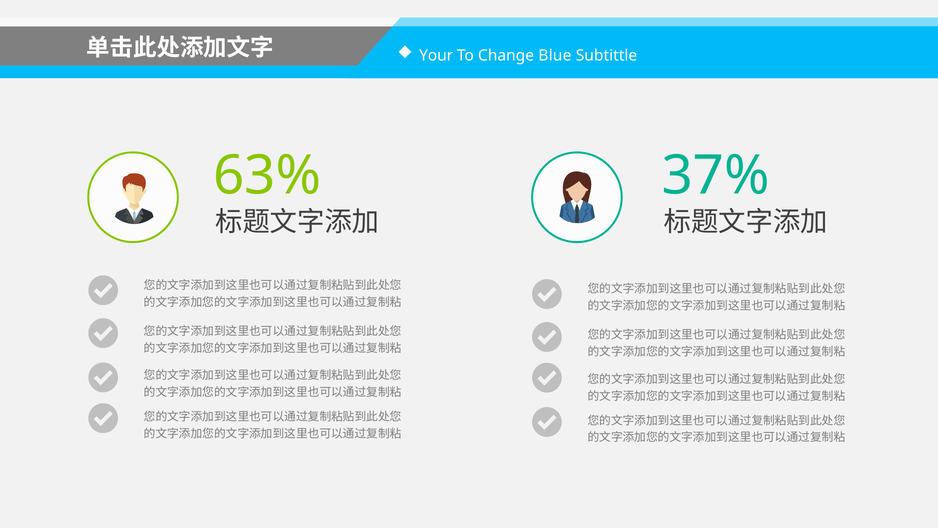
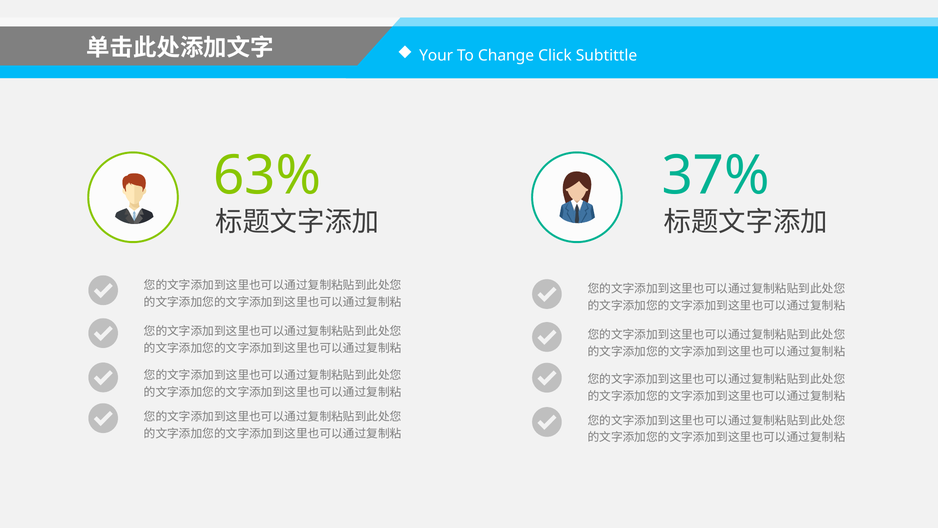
Blue: Blue -> Click (555, 55)
